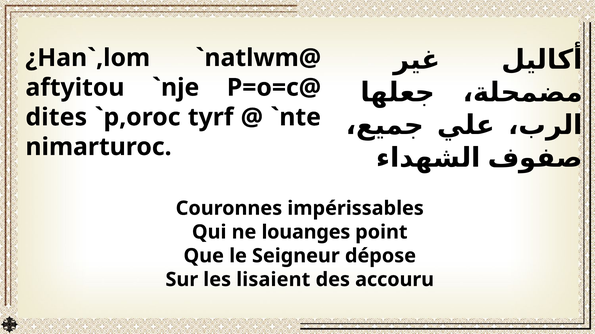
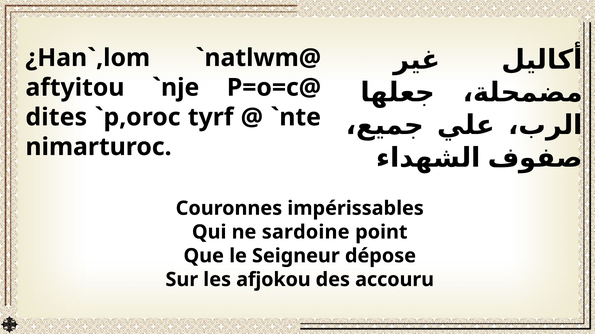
louanges: louanges -> sardoine (306, 232)
lisaient: lisaient -> afjokou (273, 280)
